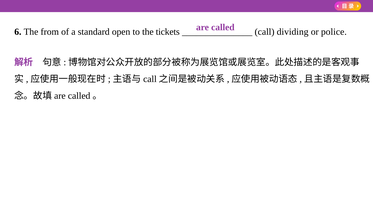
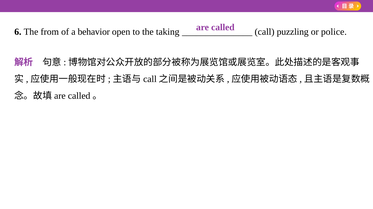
standard: standard -> behavior (94, 32)
tickets: tickets -> taking (168, 32)
dividing: dividing -> puzzling (293, 32)
